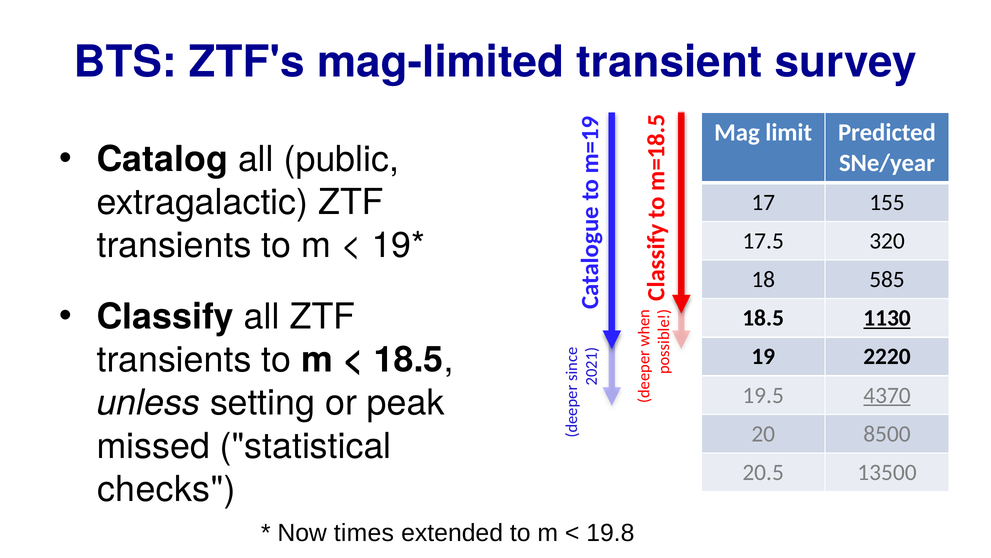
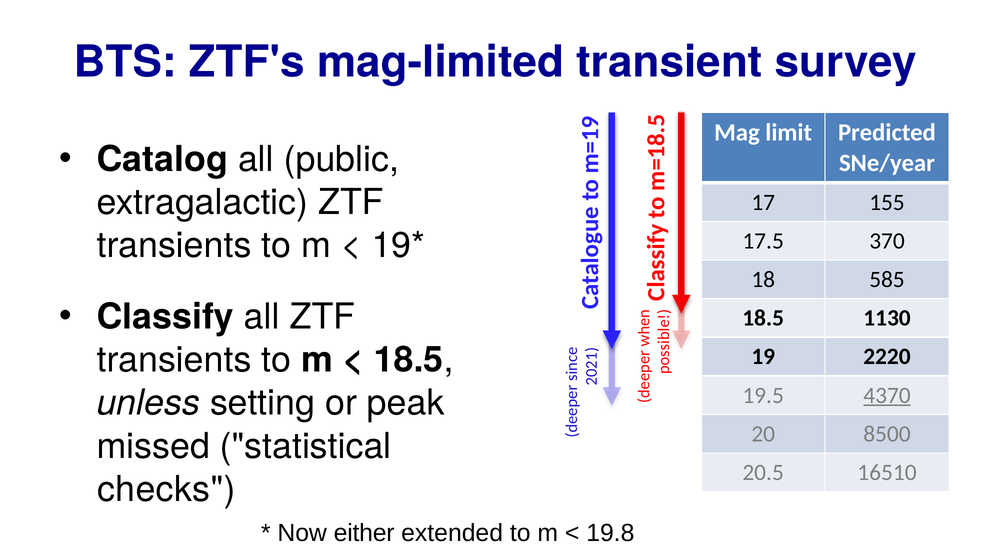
320: 320 -> 370 (887, 241)
1130 underline: present -> none (887, 318)
13500: 13500 -> 16510 (887, 472)
times: times -> either (364, 532)
